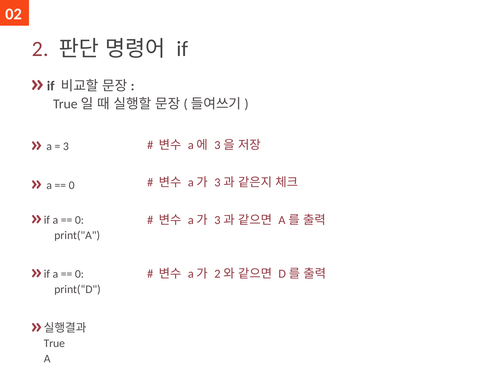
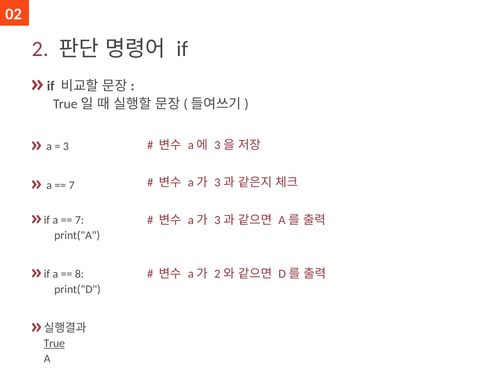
0: 0 -> 7 (72, 185)
0: 0 -> 7 (79, 220)
0: 0 -> 8 (79, 274)
True underline: none -> present (54, 344)
